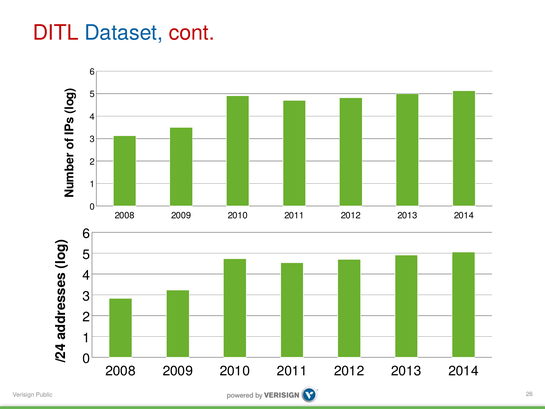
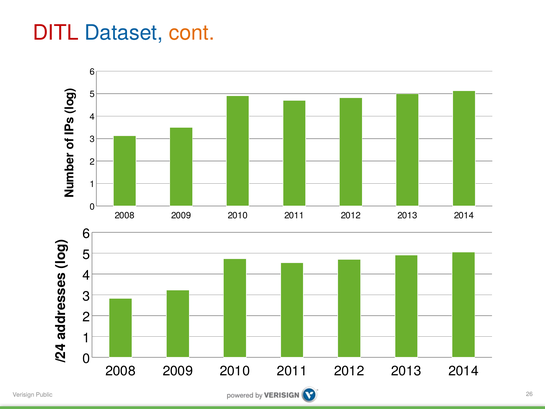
cont colour: red -> orange (192, 33)
